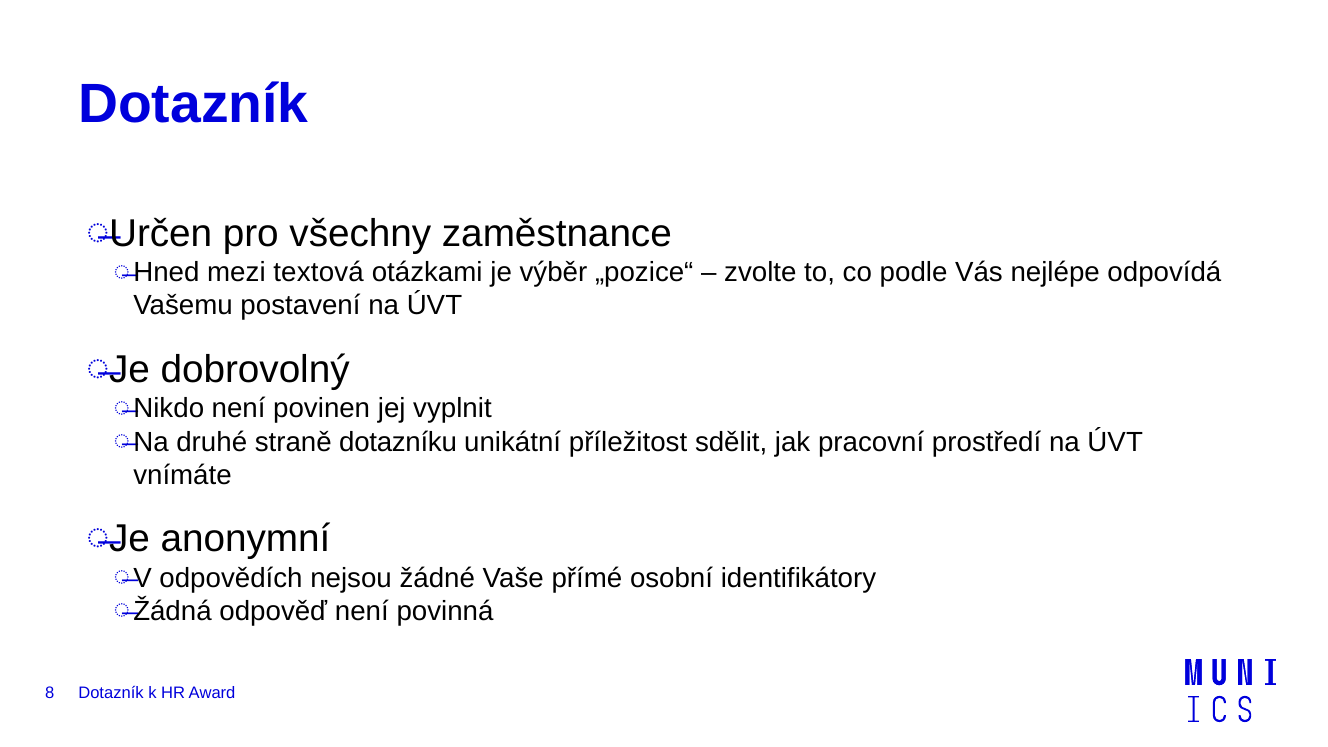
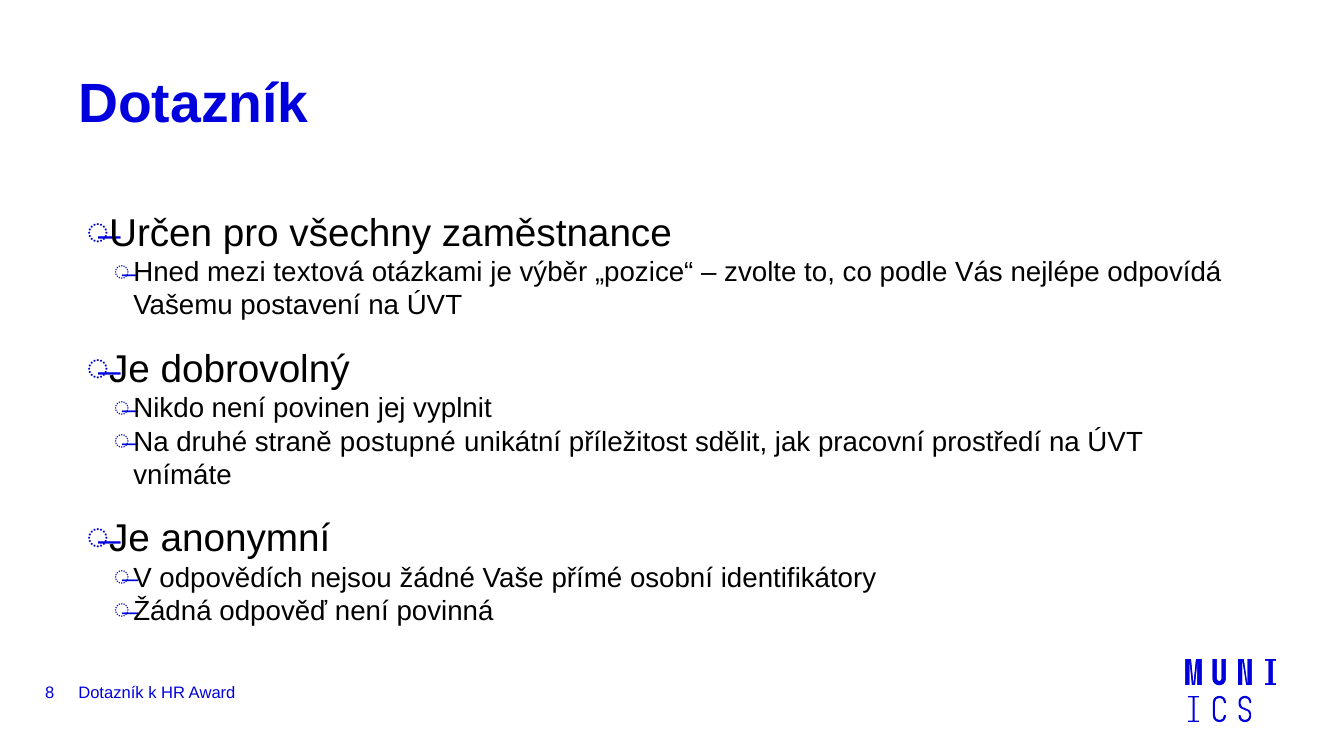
dotazníku: dotazníku -> postupné (398, 442)
